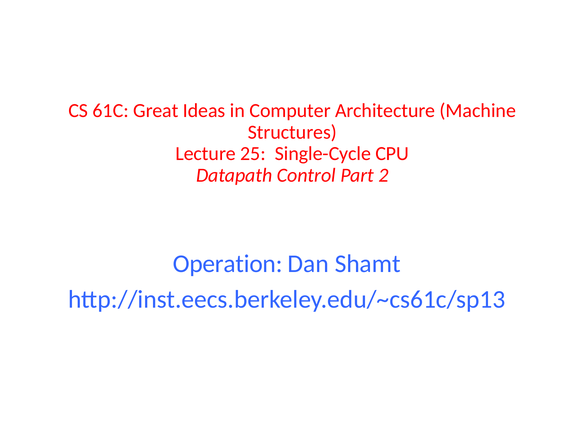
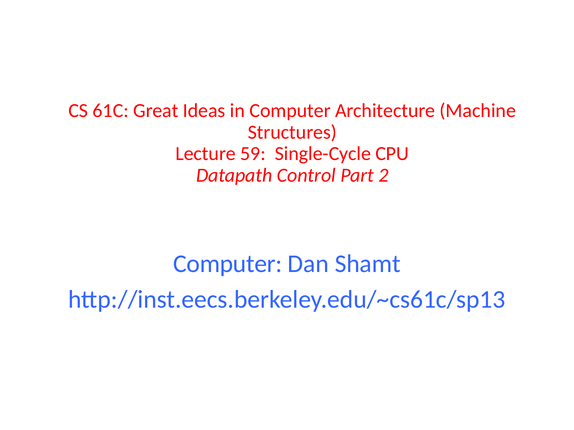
25: 25 -> 59 (253, 154)
Operation: Operation -> Computer (228, 264)
